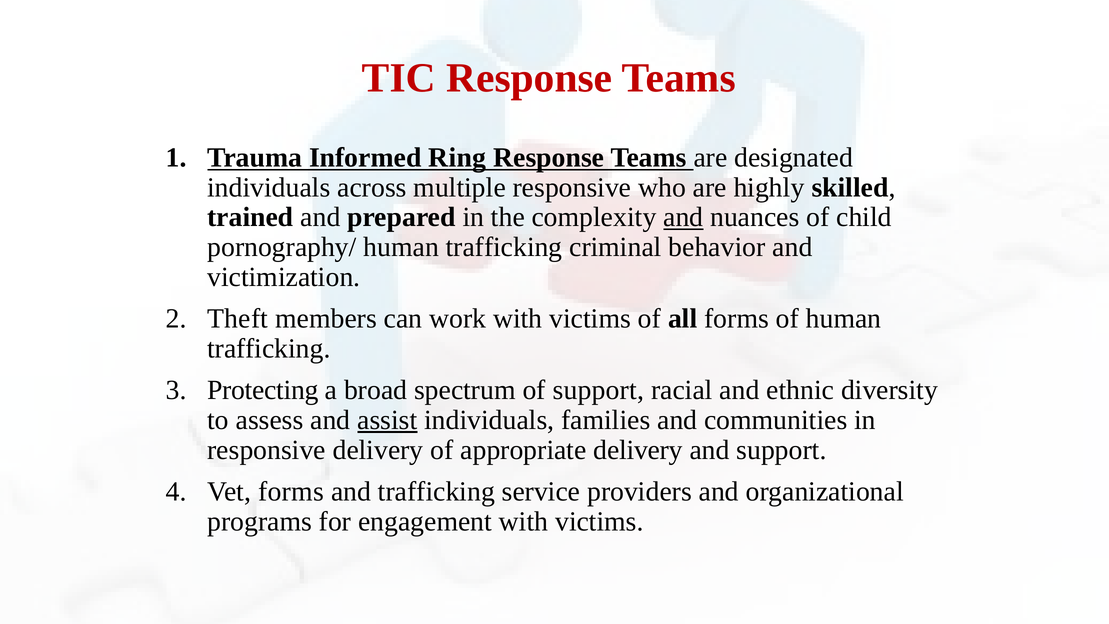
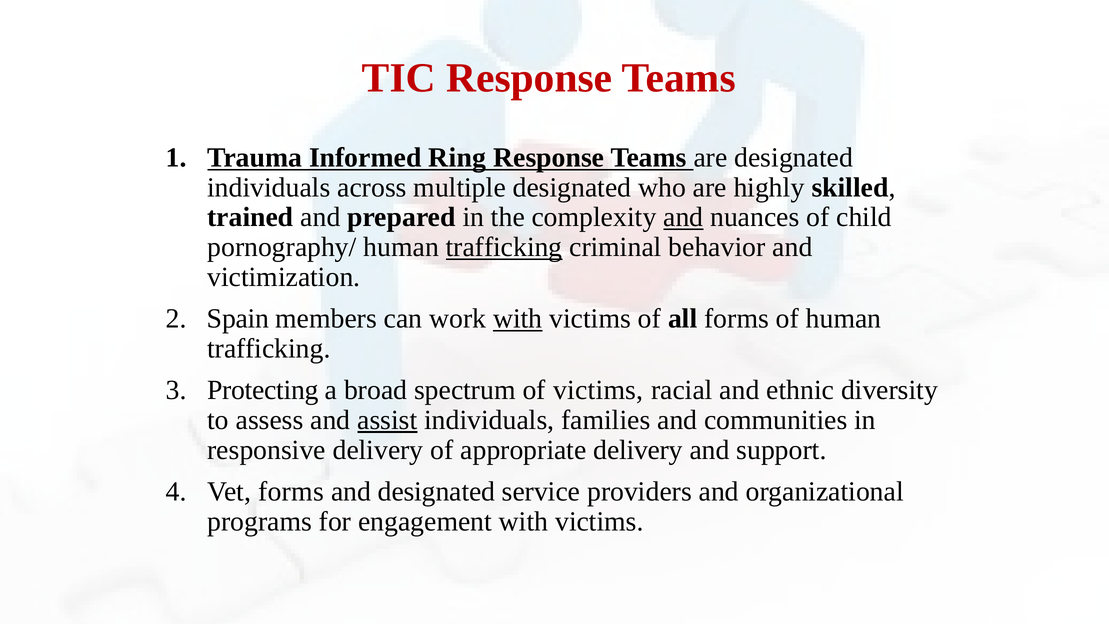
multiple responsive: responsive -> designated (572, 187)
trafficking underline: none -> present (504, 247)
Theft: Theft -> Spain (238, 319)
with underline: none -> present (518, 319)
of support: support -> victims (598, 390)
and trafficking: trafficking -> designated (436, 491)
